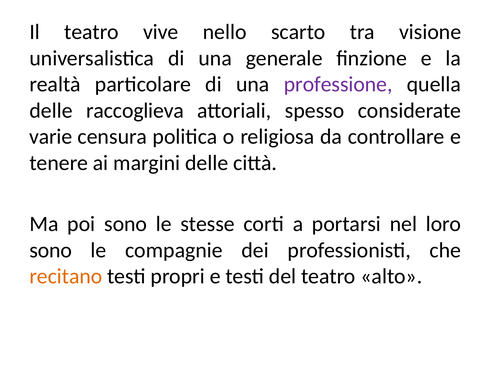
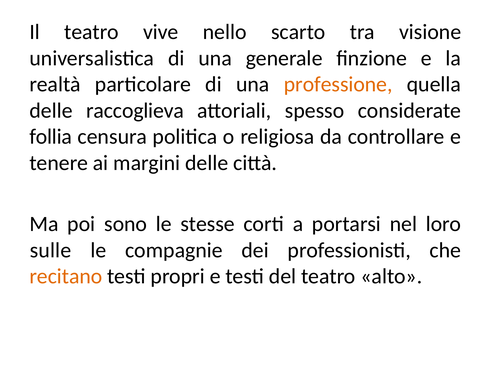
professione colour: purple -> orange (338, 84)
varie: varie -> follia (51, 137)
sono: sono -> sulle (51, 250)
